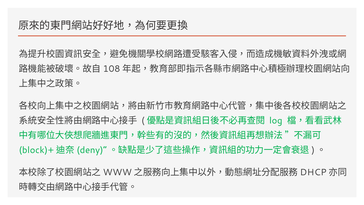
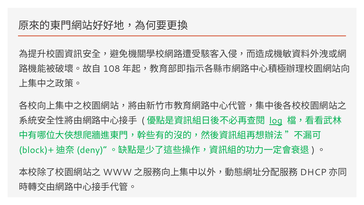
log underline: none -> present (276, 121)
